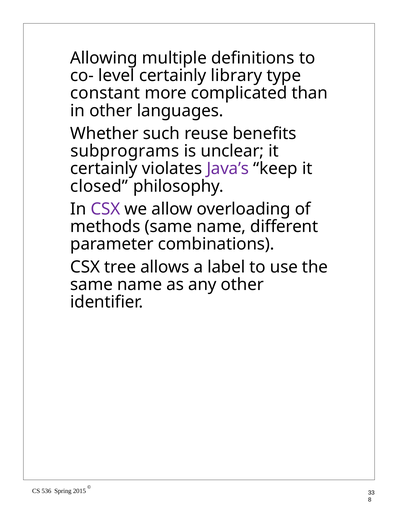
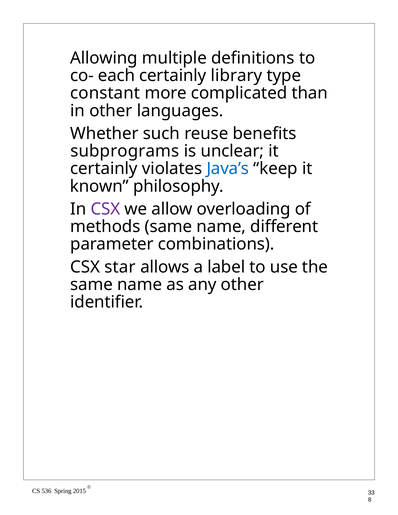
level: level -> each (116, 76)
Java’s colour: purple -> blue (228, 169)
closed: closed -> known (99, 186)
tree: tree -> star (120, 267)
